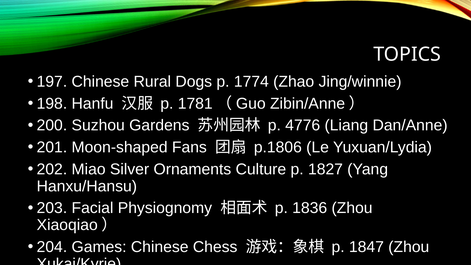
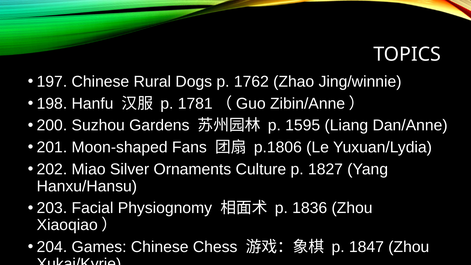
1774: 1774 -> 1762 (251, 82)
4776: 4776 -> 1595 (303, 125)
